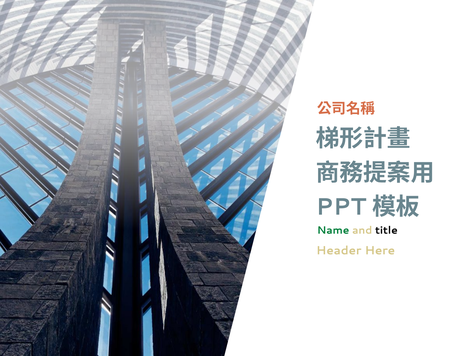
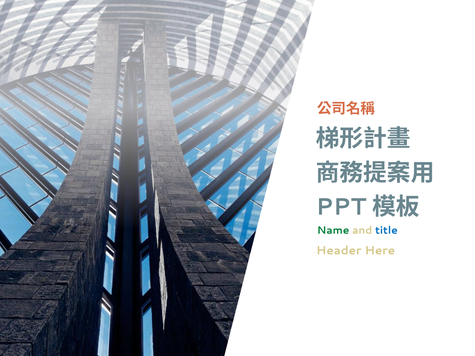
title colour: black -> blue (386, 231)
